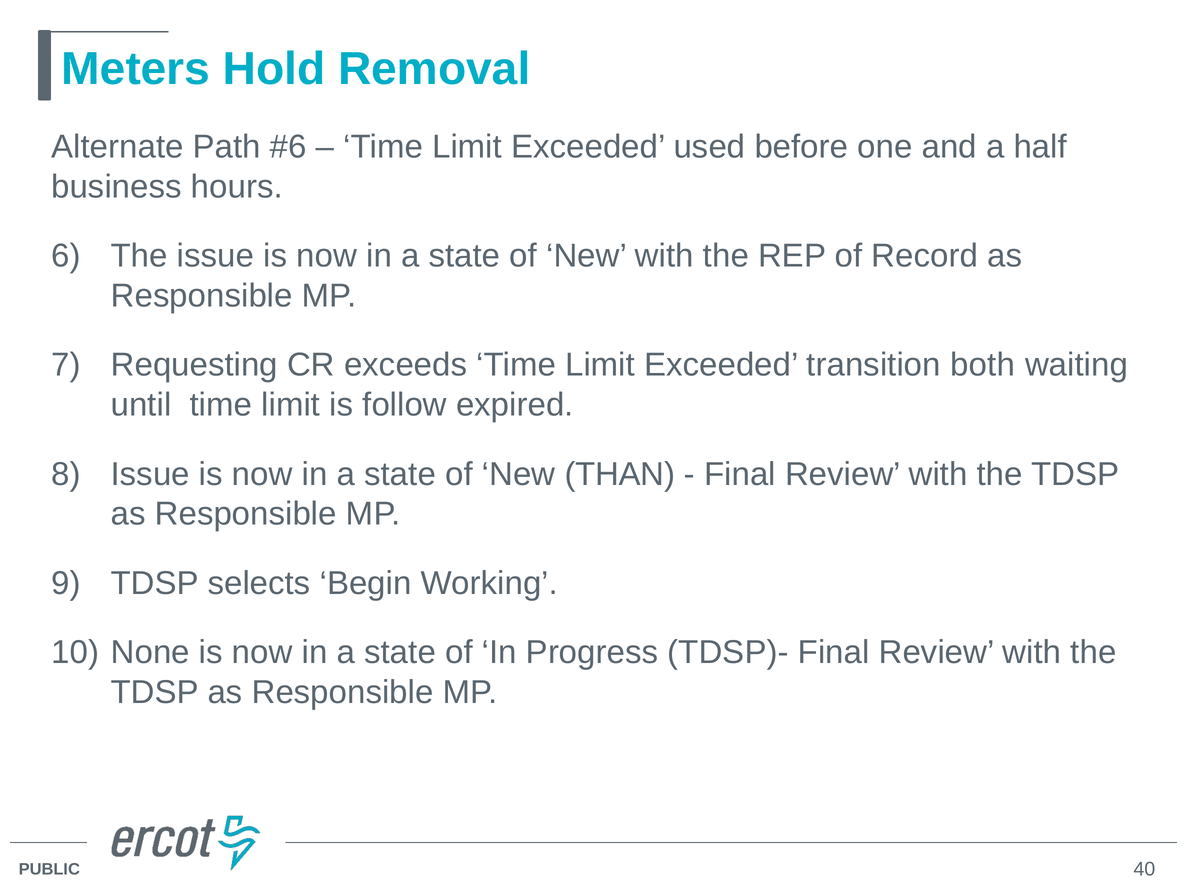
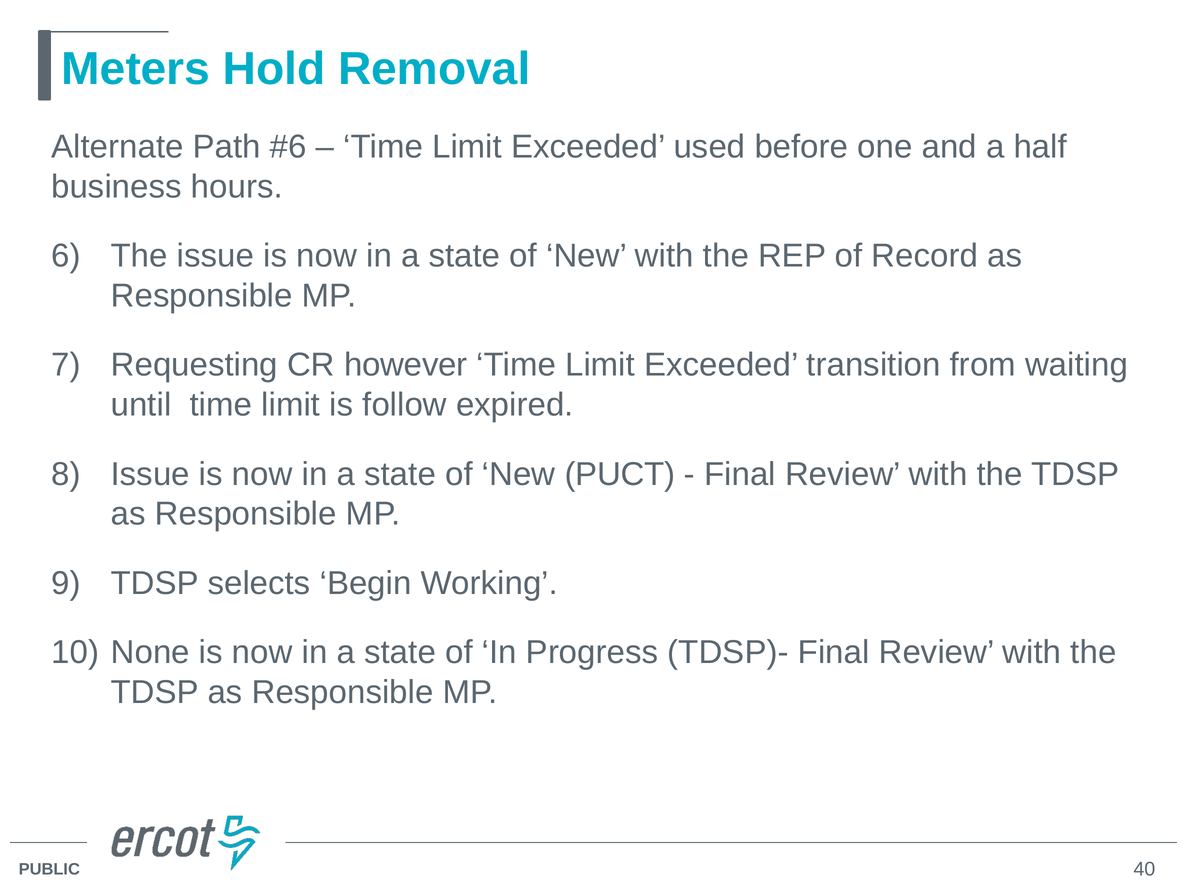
exceeds: exceeds -> however (406, 365)
both: both -> from (983, 365)
THAN: THAN -> PUCT (620, 474)
